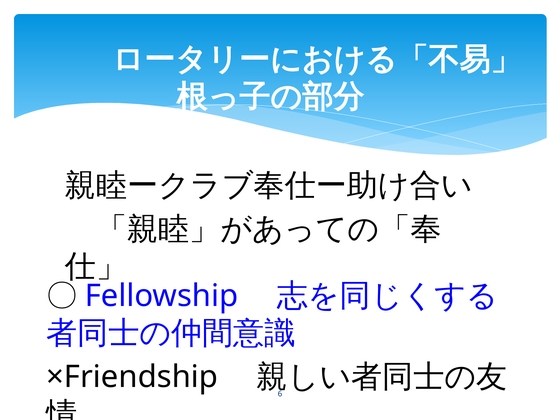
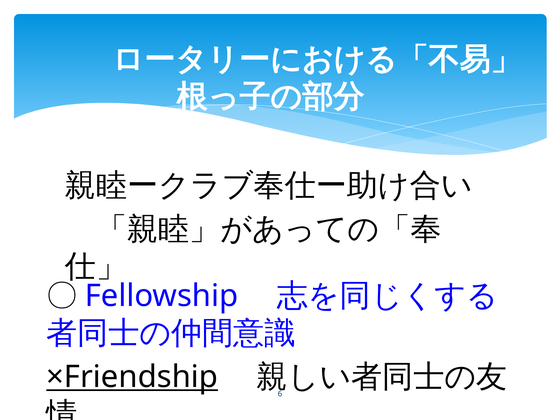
×Friendship underline: none -> present (132, 377)
